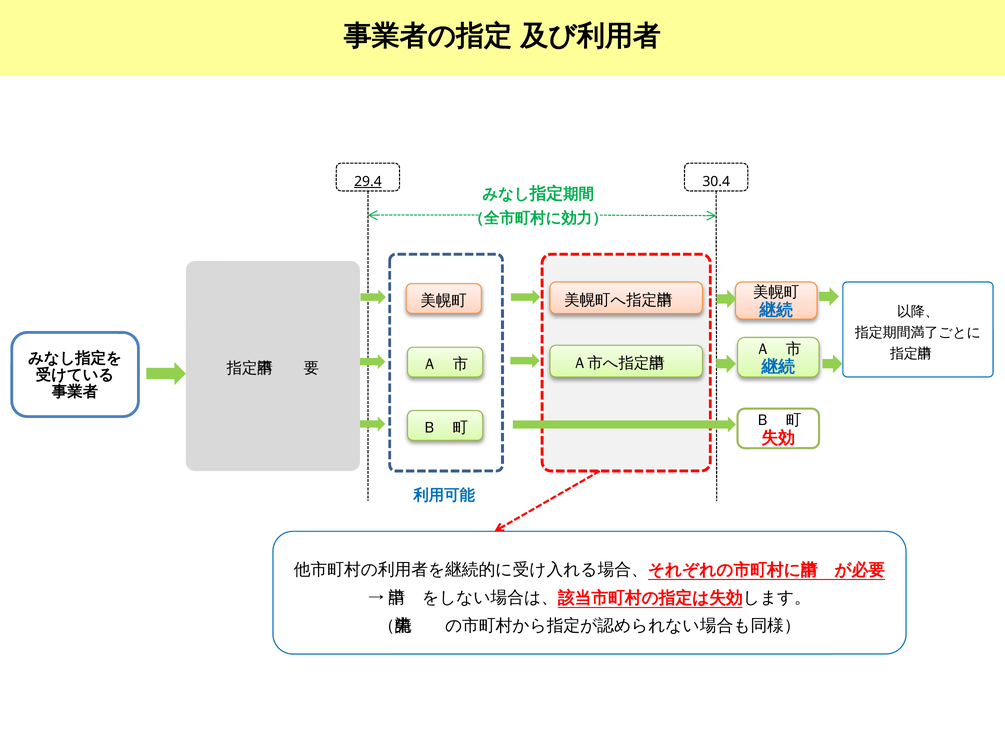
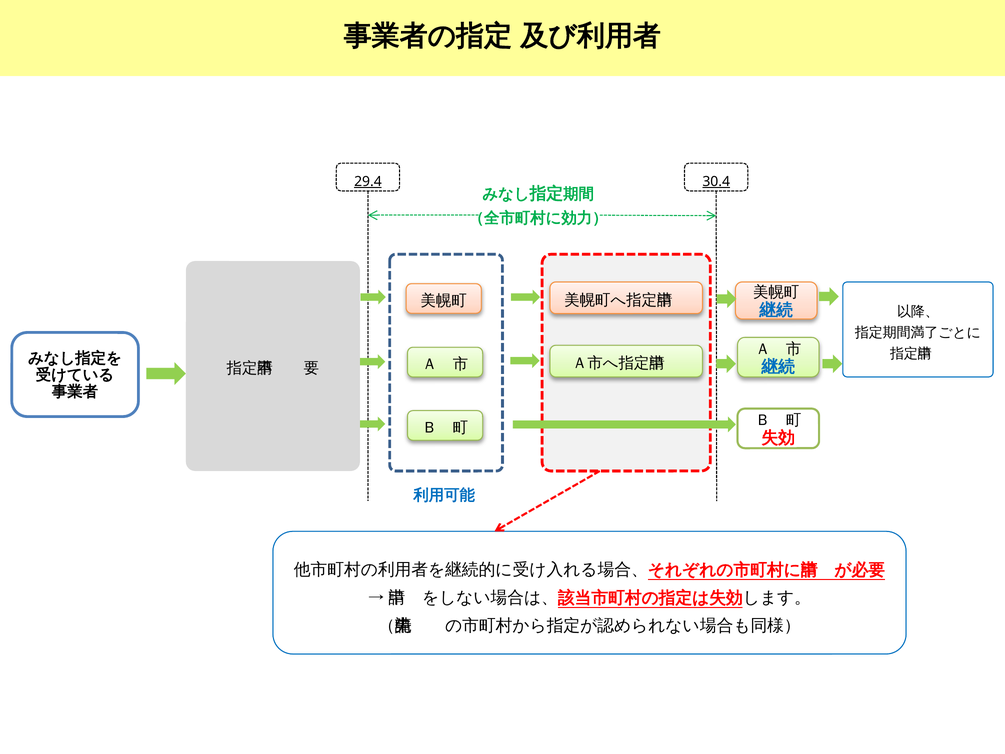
30.4 underline: none -> present (716, 181)
